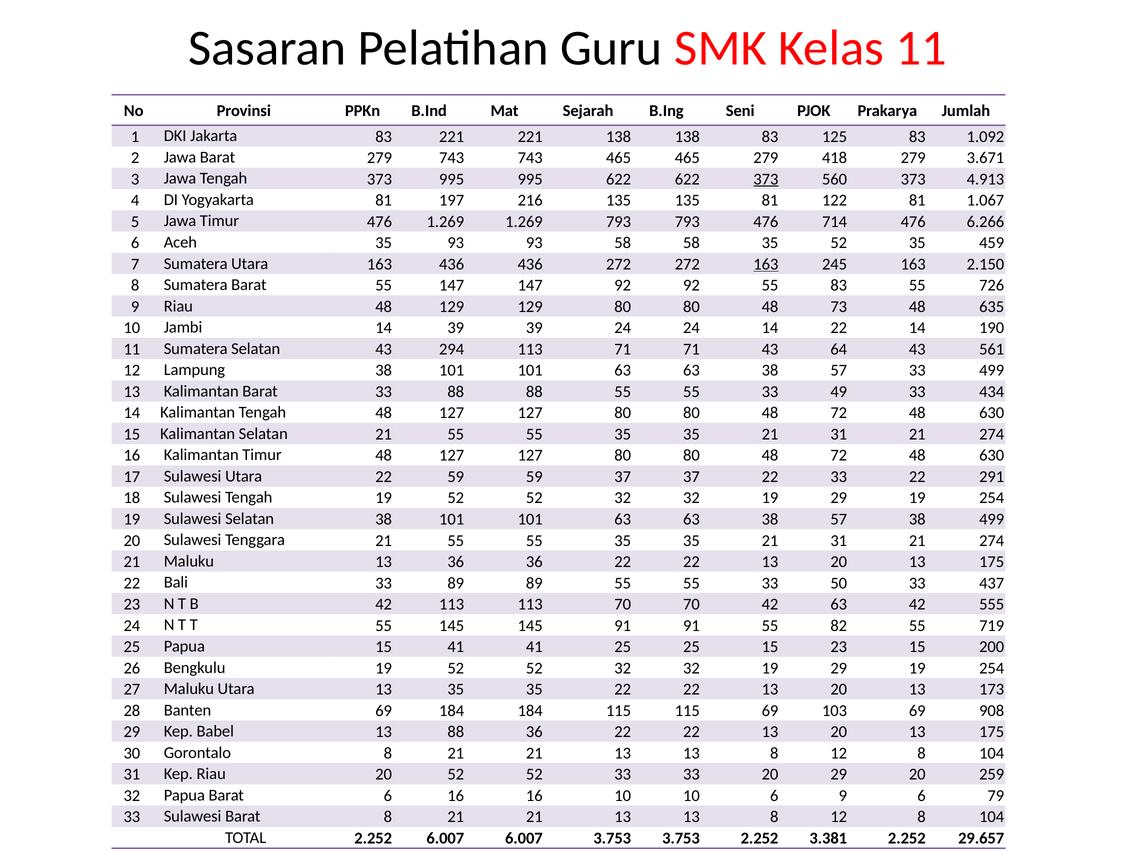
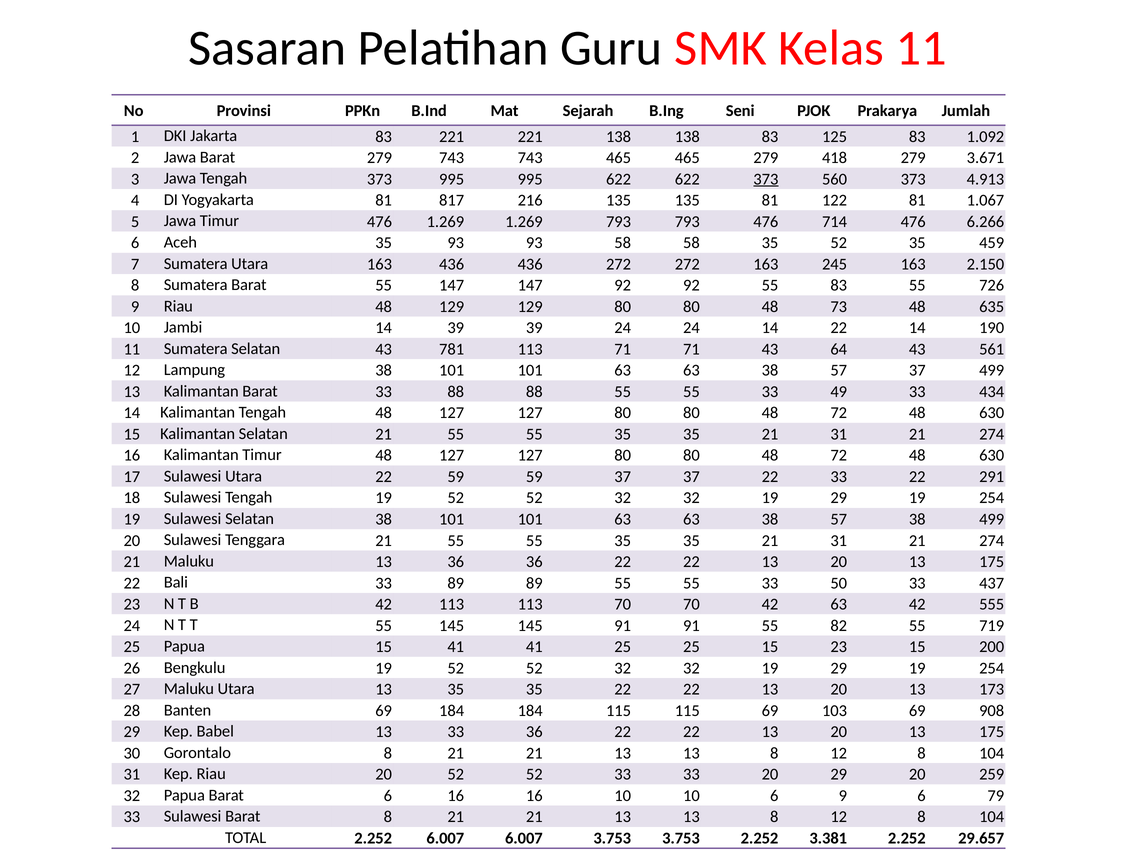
197: 197 -> 817 (452, 200)
163 underline: present -> none (766, 264)
294: 294 -> 781 (452, 349)
57 33: 33 -> 37 (917, 371)
13 88: 88 -> 33 (456, 732)
